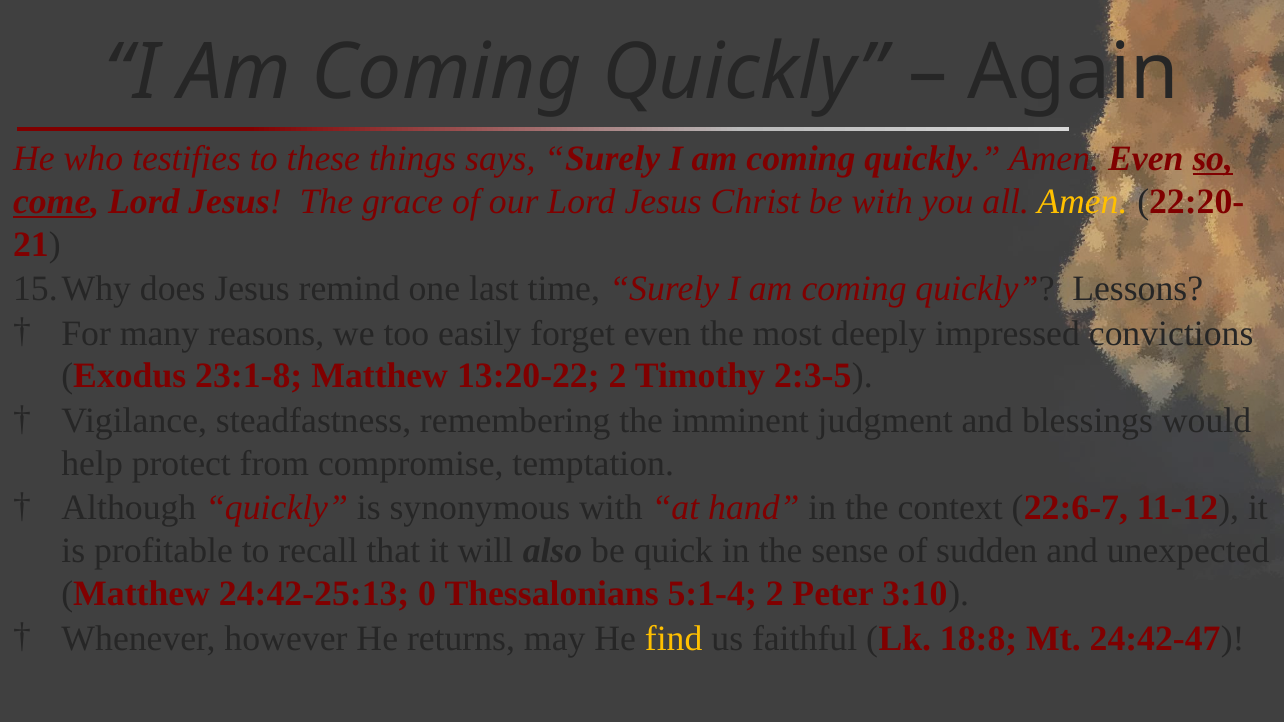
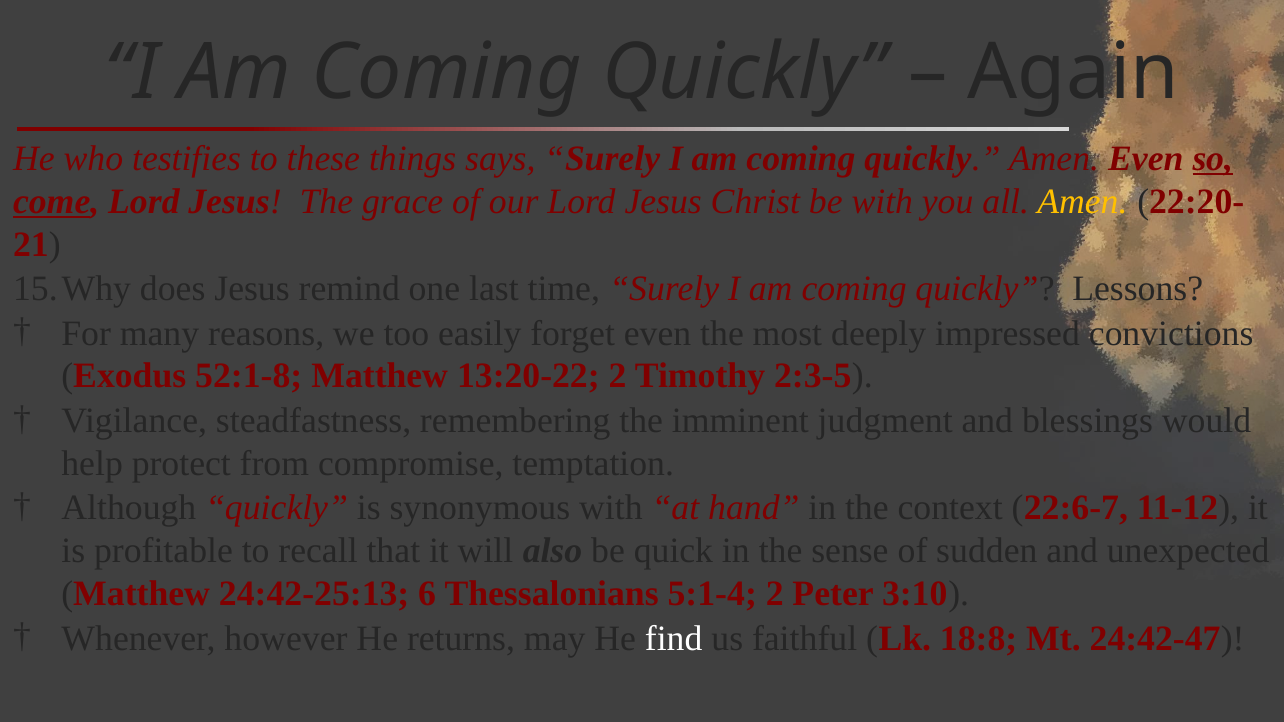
23:1-8: 23:1-8 -> 52:1-8 (249, 376)
0: 0 -> 6 (427, 594)
find colour: yellow -> white (674, 639)
